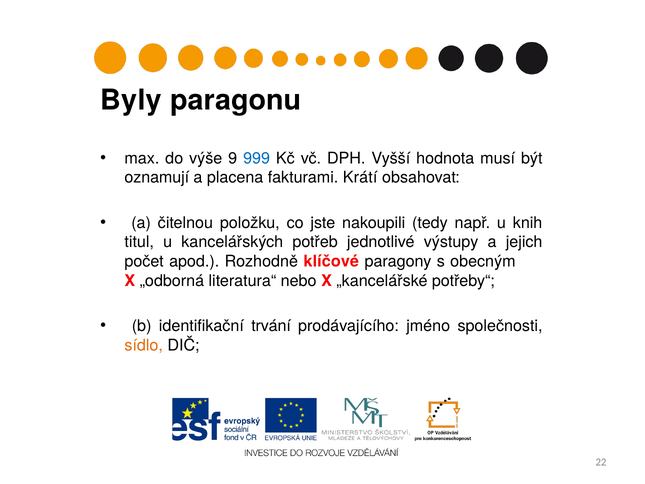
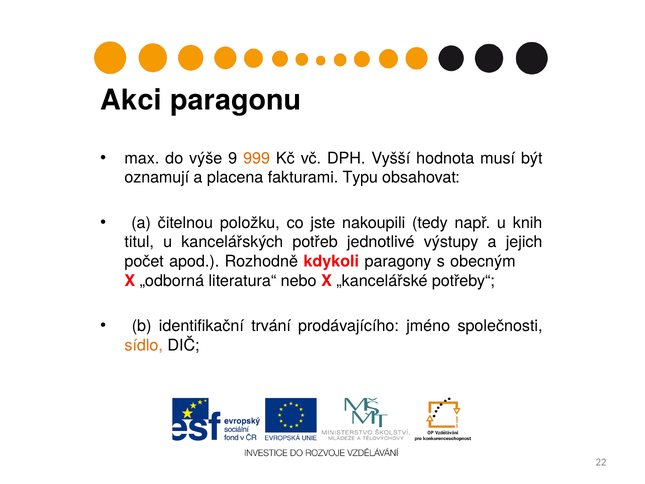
Byly: Byly -> Akci (131, 100)
999 colour: blue -> orange (257, 158)
Krátí: Krátí -> Typu (360, 177)
klíčové: klíčové -> kdykoli (331, 261)
